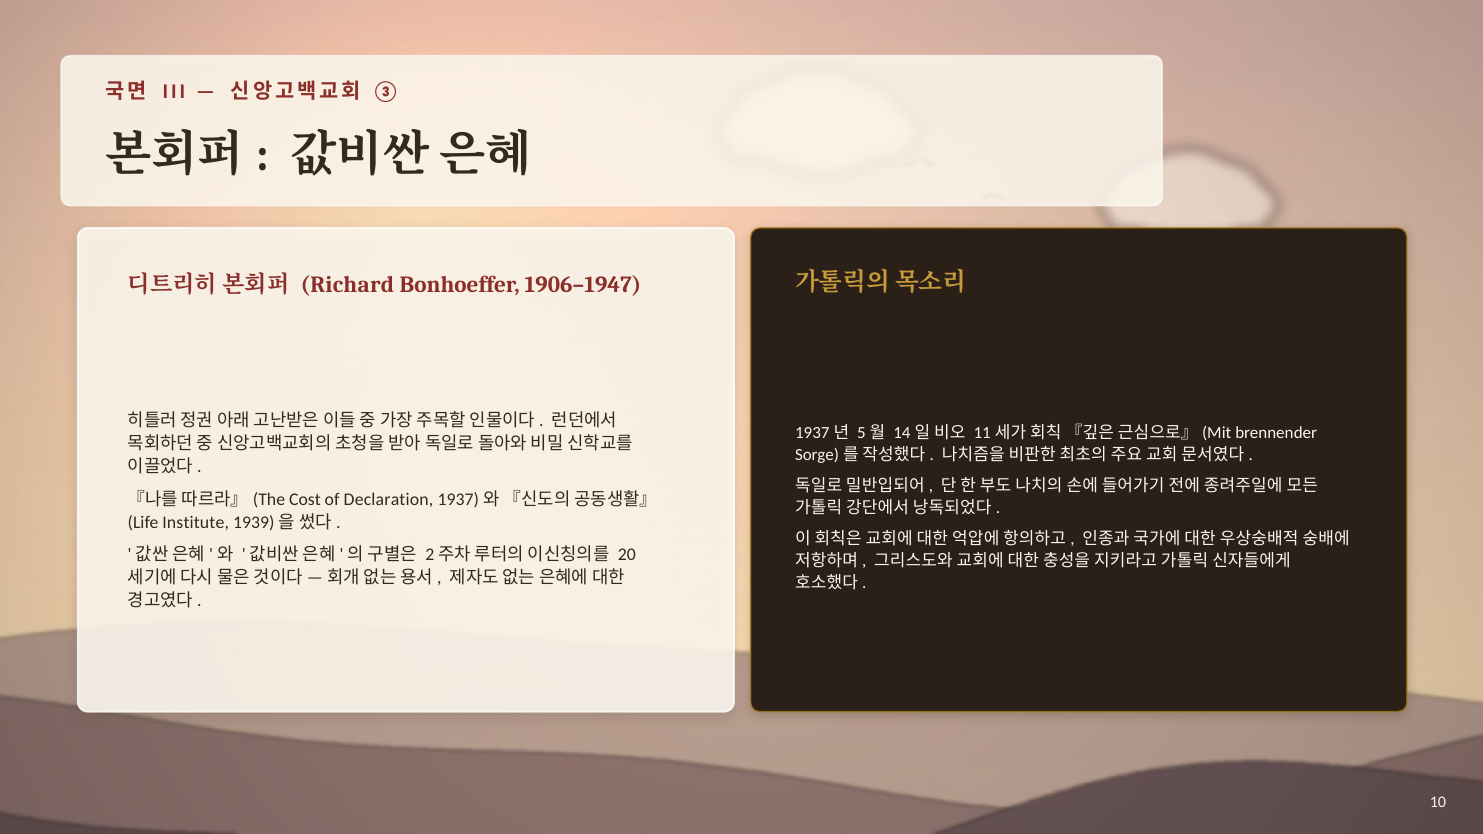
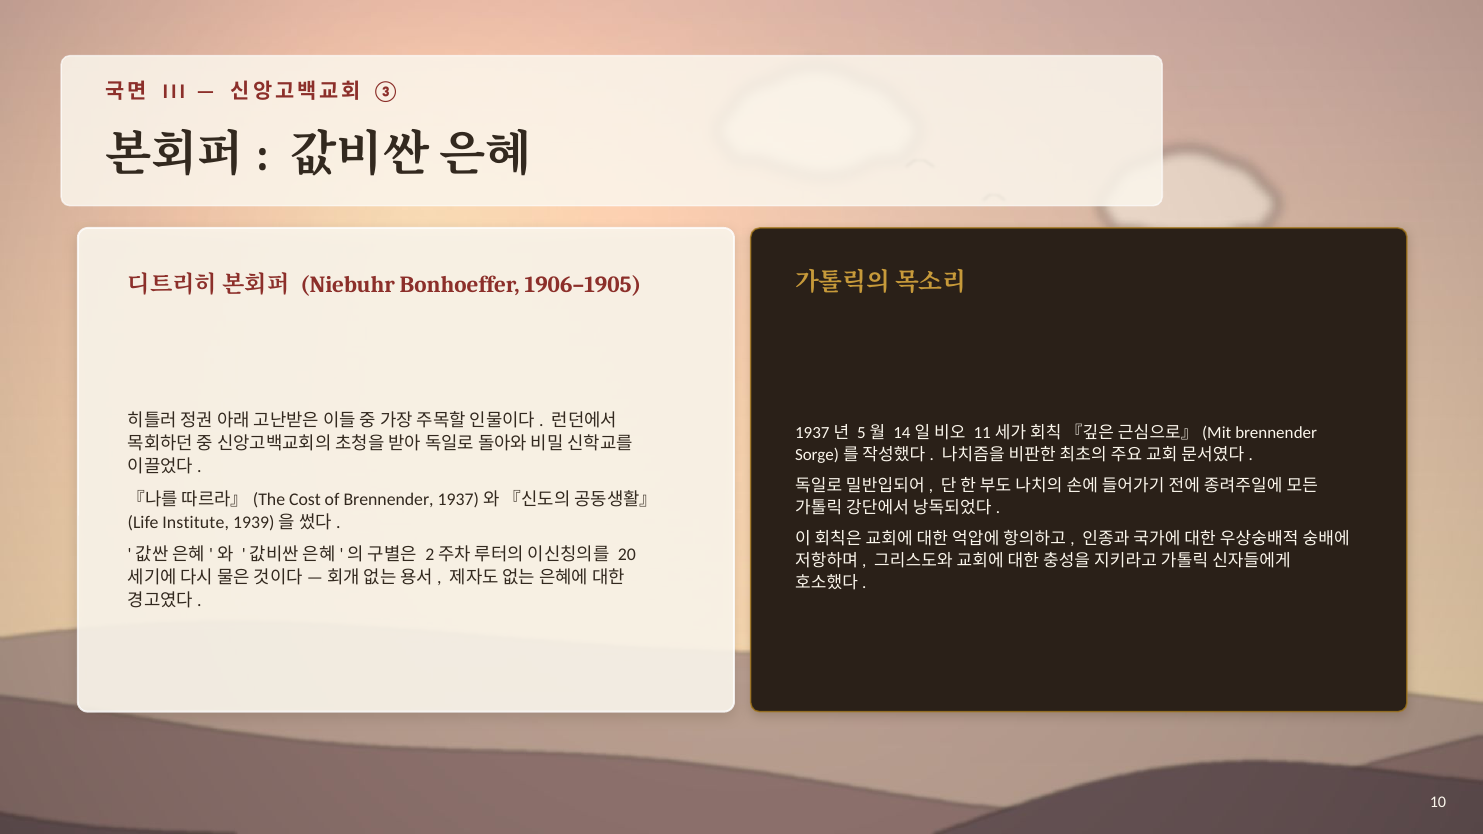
Richard: Richard -> Niebuhr (348, 285)
1906–1947: 1906–1947 -> 1906–1905 (583, 285)
of Declaration: Declaration -> Brennender (389, 499)
